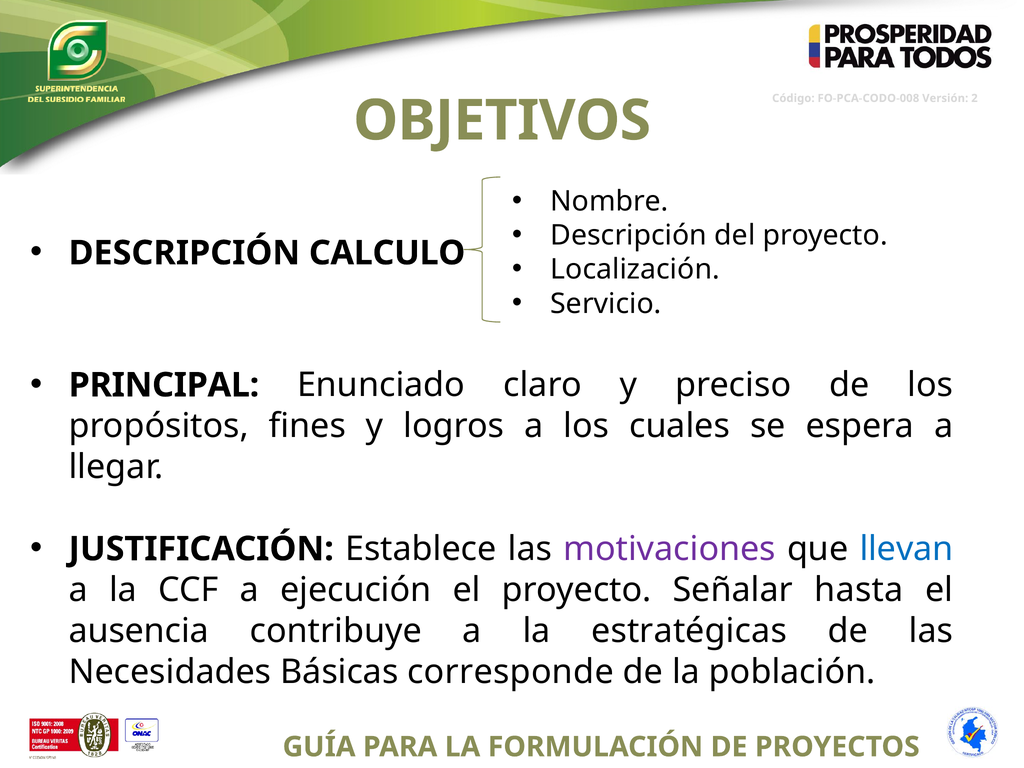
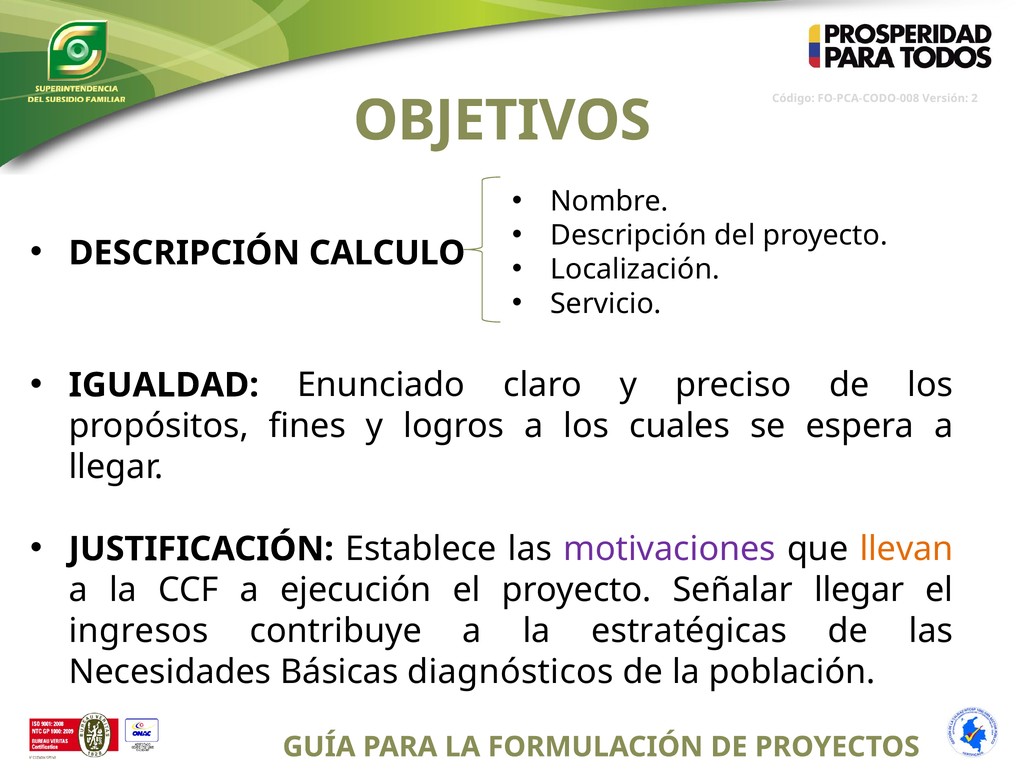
PRINCIPAL: PRINCIPAL -> IGUALDAD (164, 385)
llevan colour: blue -> orange (906, 549)
Señalar hasta: hasta -> llegar (859, 590)
ausencia: ausencia -> ingresos (139, 631)
corresponde: corresponde -> diagnósticos (511, 672)
